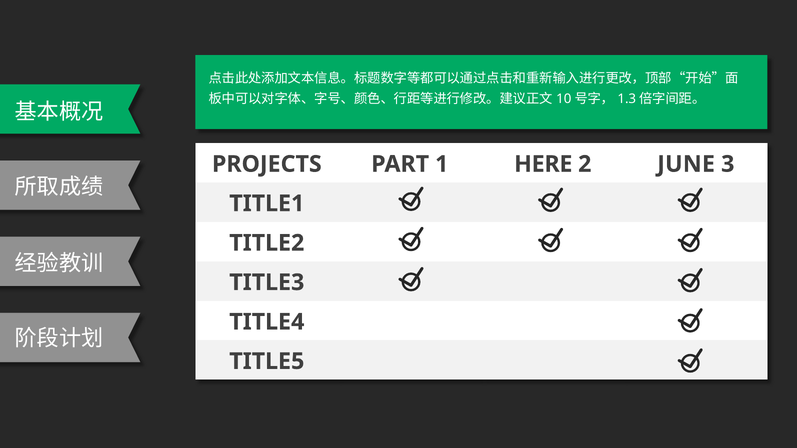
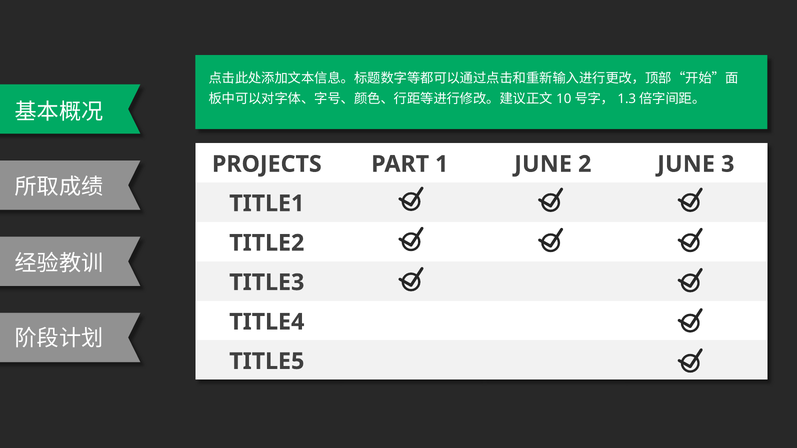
1 HERE: HERE -> JUNE (543, 164)
